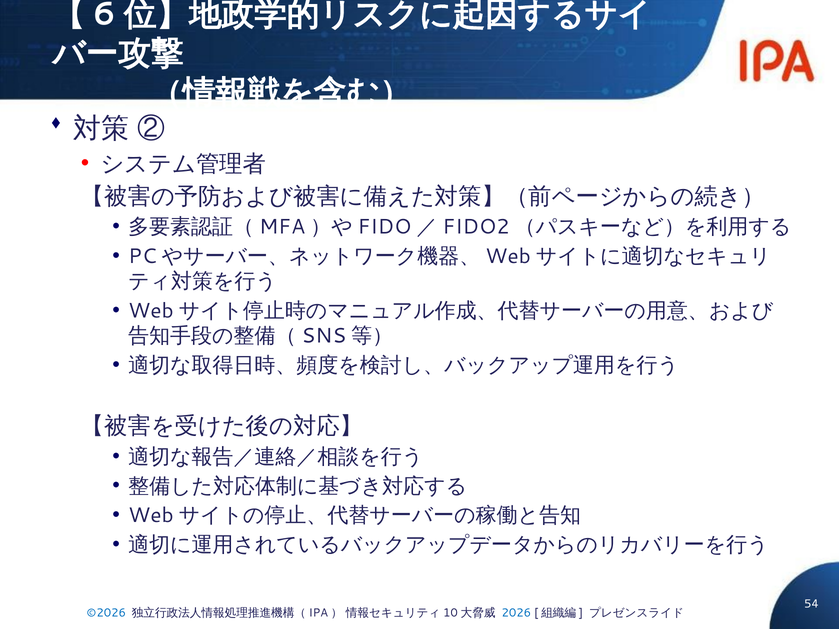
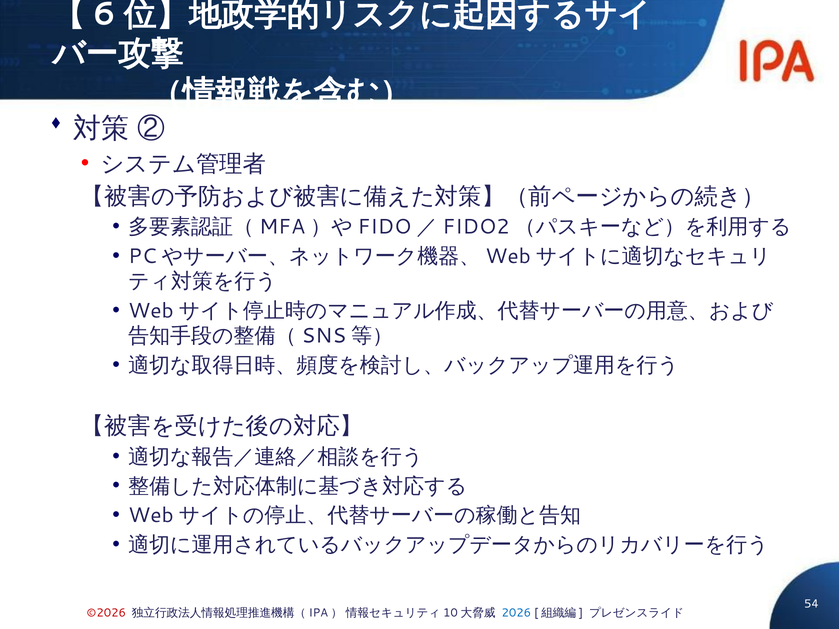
©2026 colour: blue -> red (106, 613)
